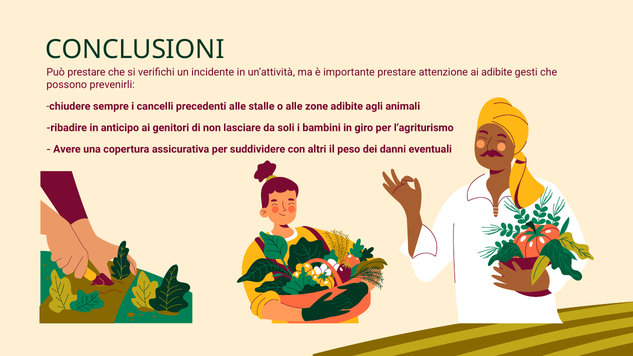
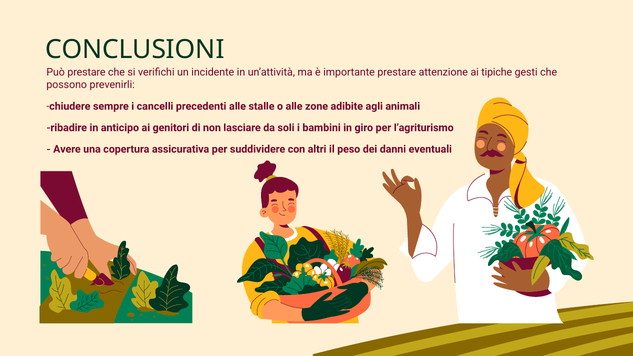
ai adibite: adibite -> tipiche (497, 72)
